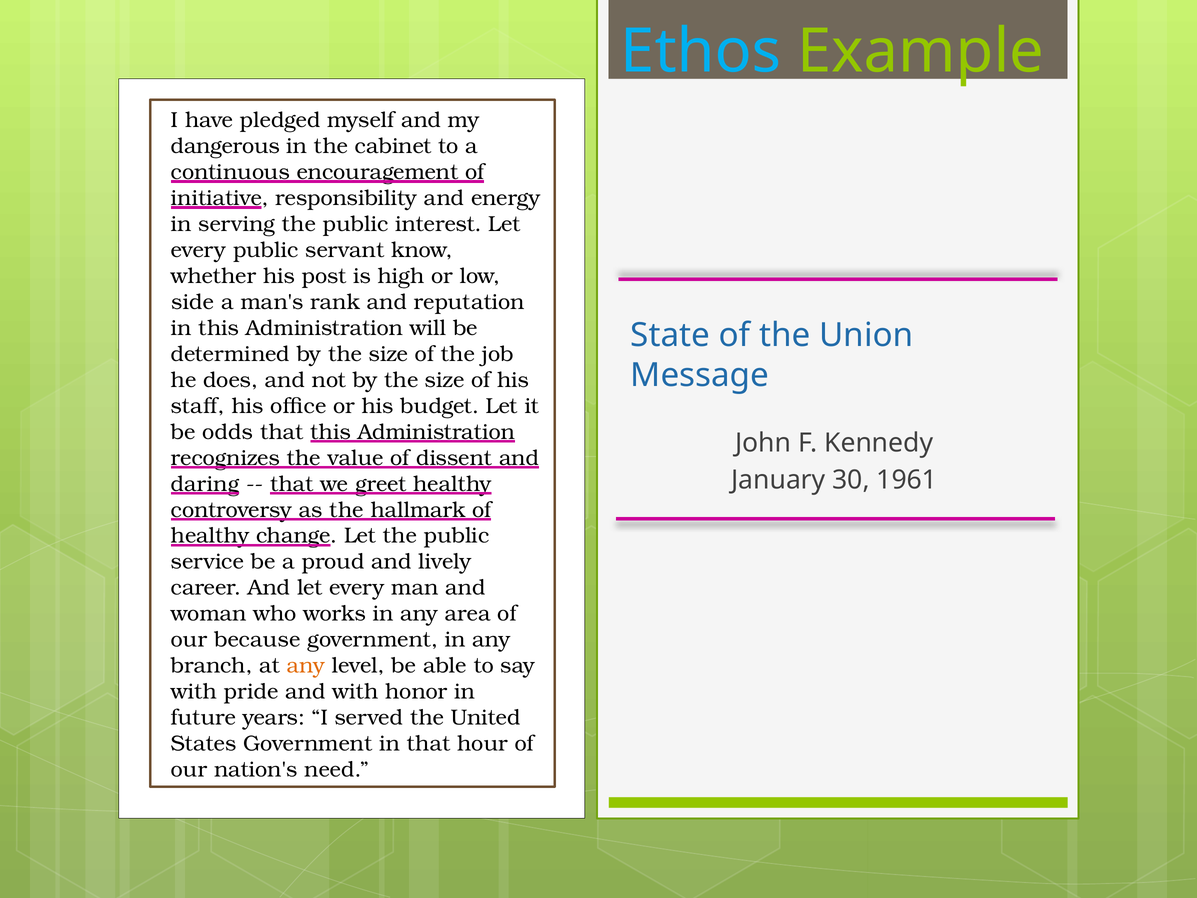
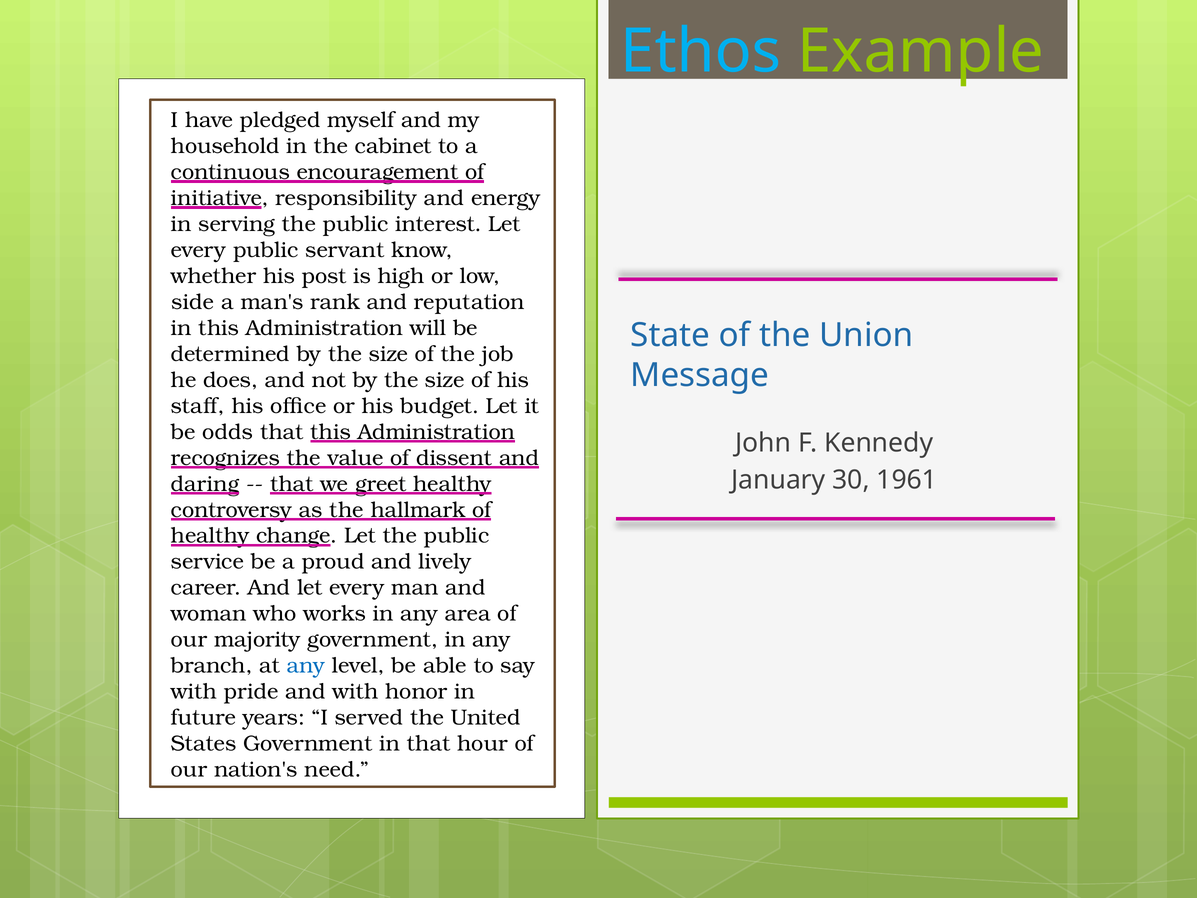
dangerous: dangerous -> household (225, 146)
because: because -> majority (257, 640)
any colour: orange -> blue (306, 666)
